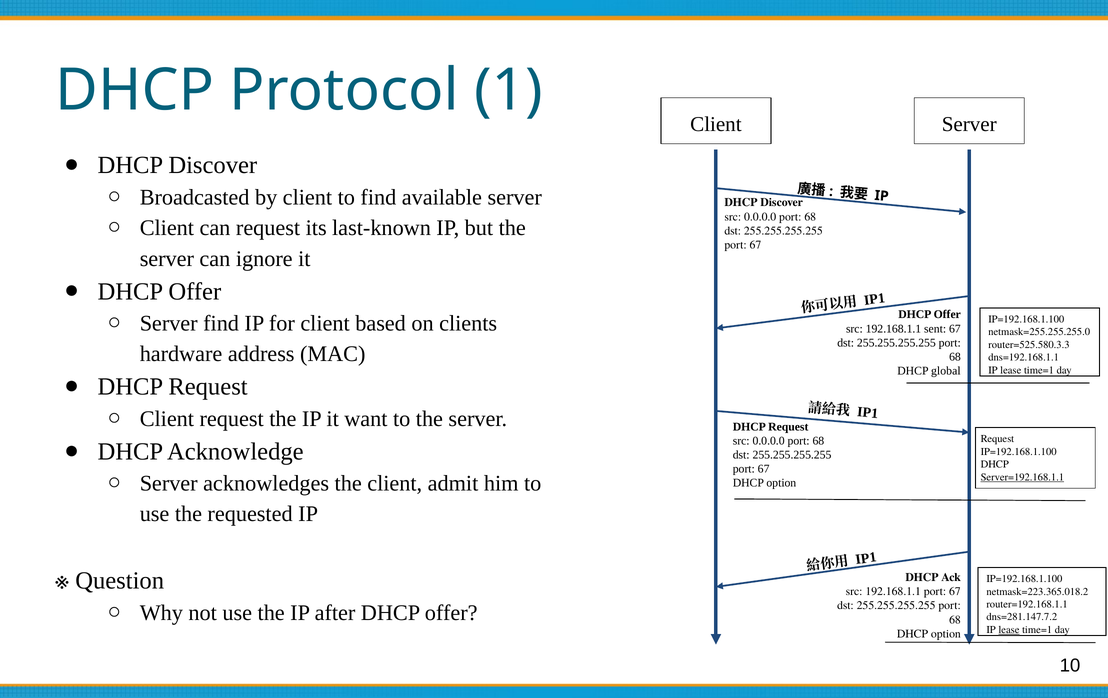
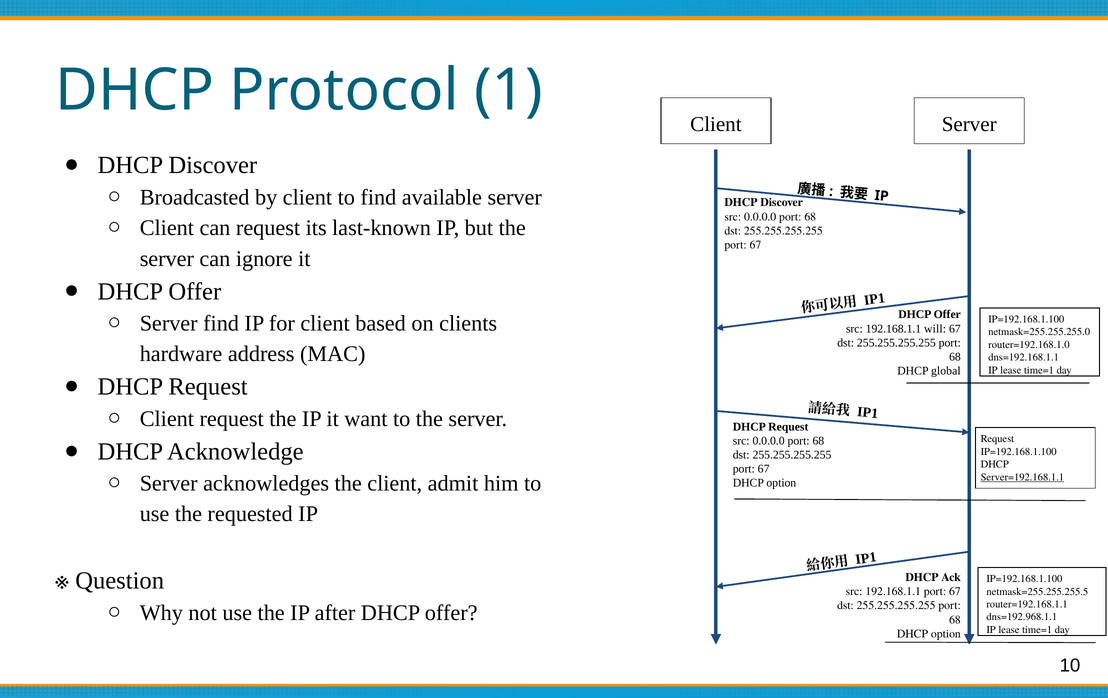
sent: sent -> will (935, 329)
router=525.580.3.3: router=525.580.3.3 -> router=192.168.1.0 (1029, 345)
netmask=223.365.018.2: netmask=223.365.018.2 -> netmask=255.255.255.5 (1037, 592)
dns=281.147.7.2: dns=281.147.7.2 -> dns=192.968.1.1 (1022, 617)
lease underline: present -> none (1009, 630)
